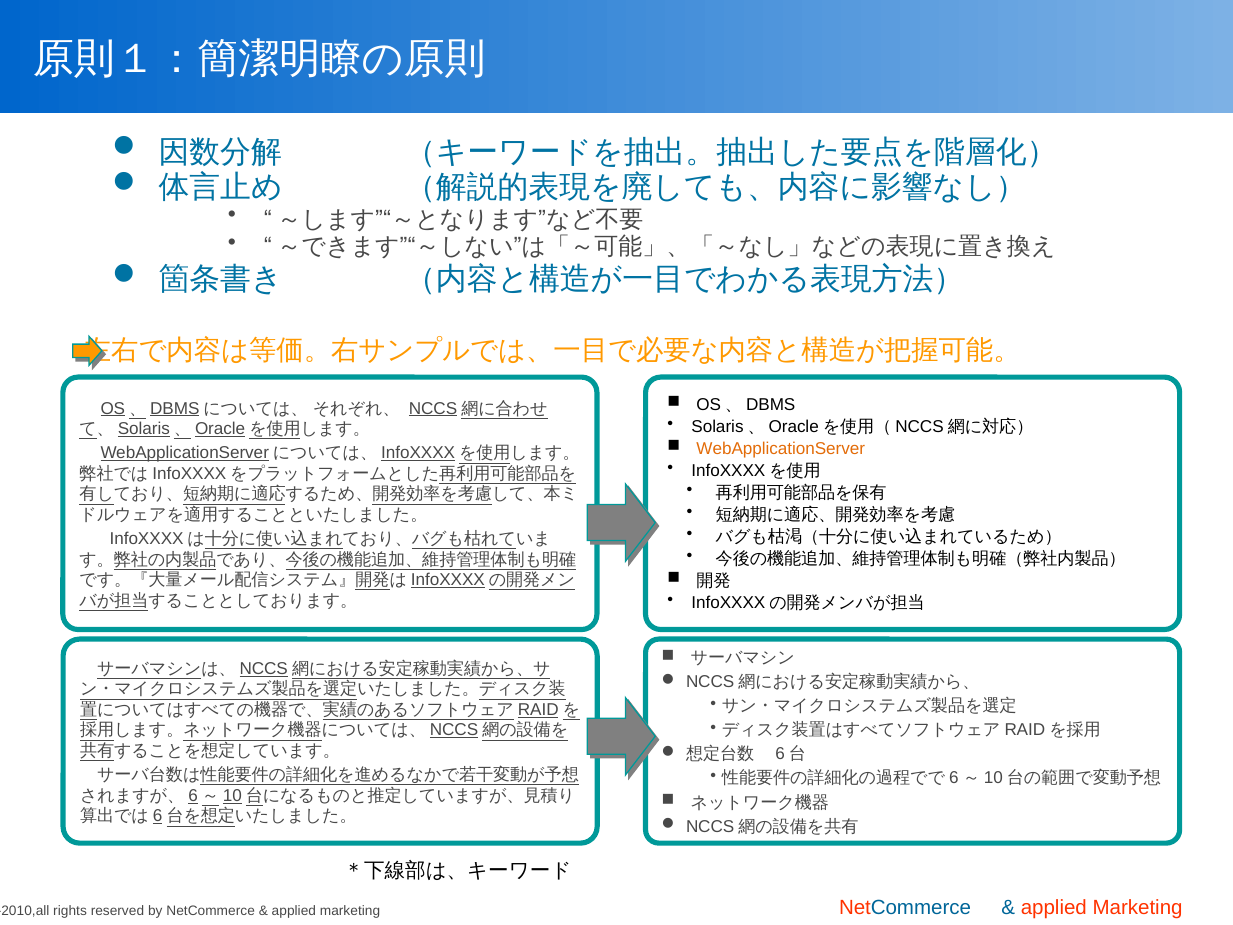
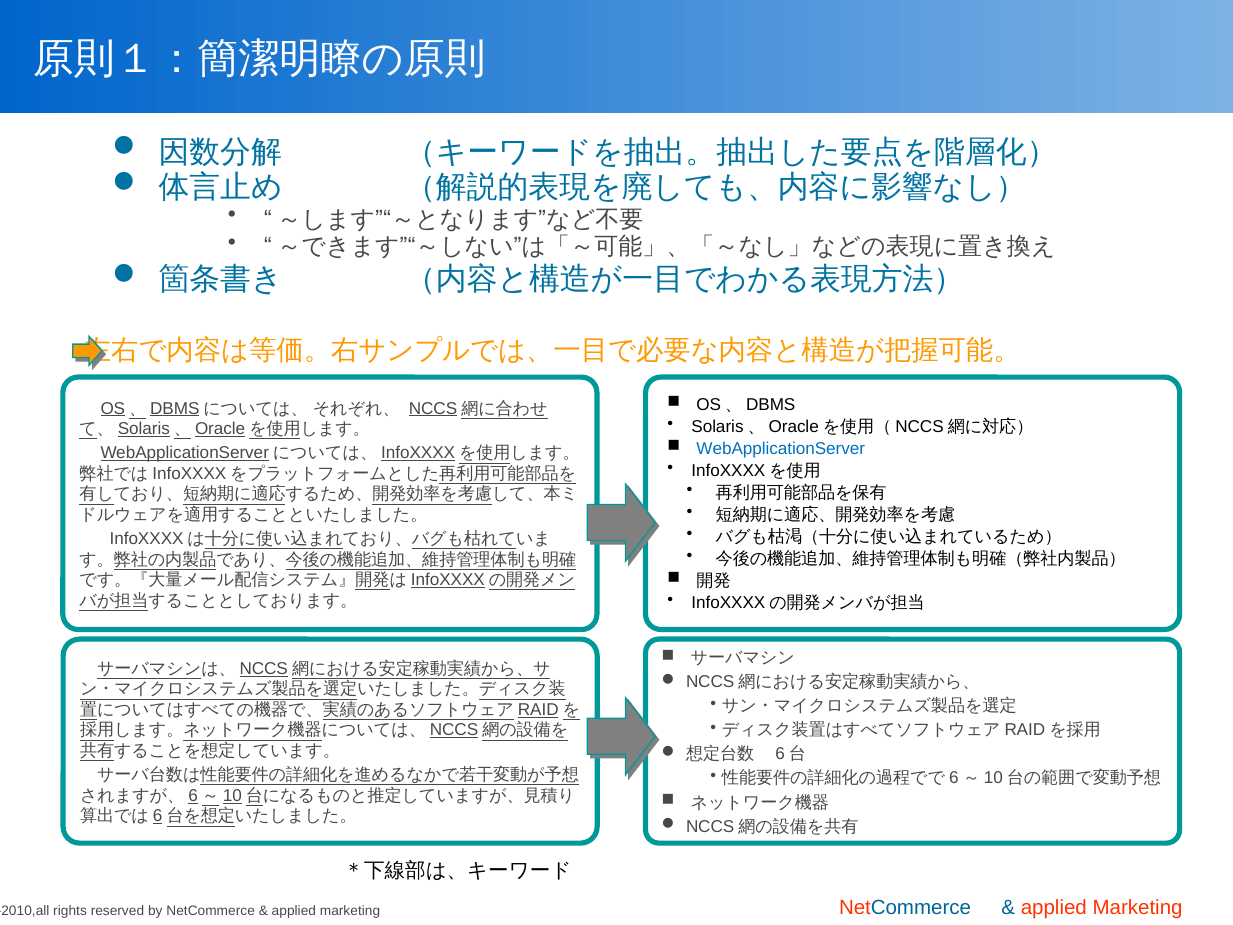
WebApplicationServer colour: orange -> blue (781, 449)
